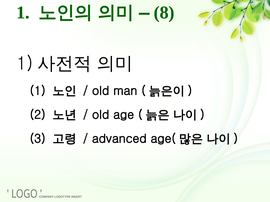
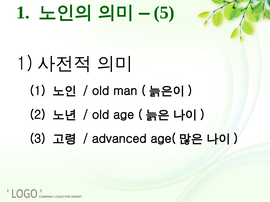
8: 8 -> 5 (164, 13)
